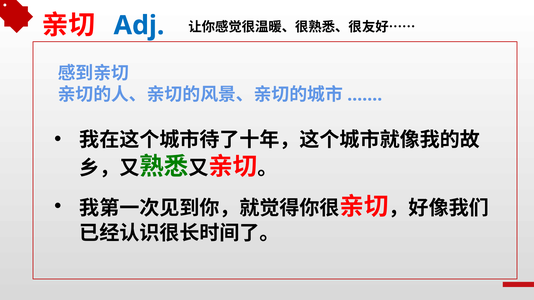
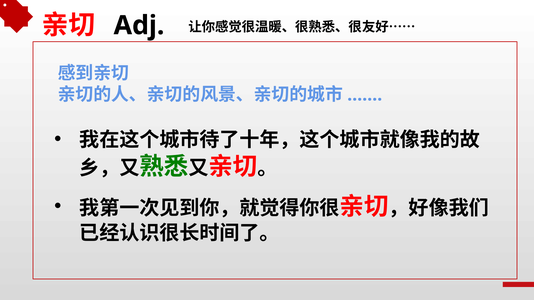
Adj colour: blue -> black (139, 25)
